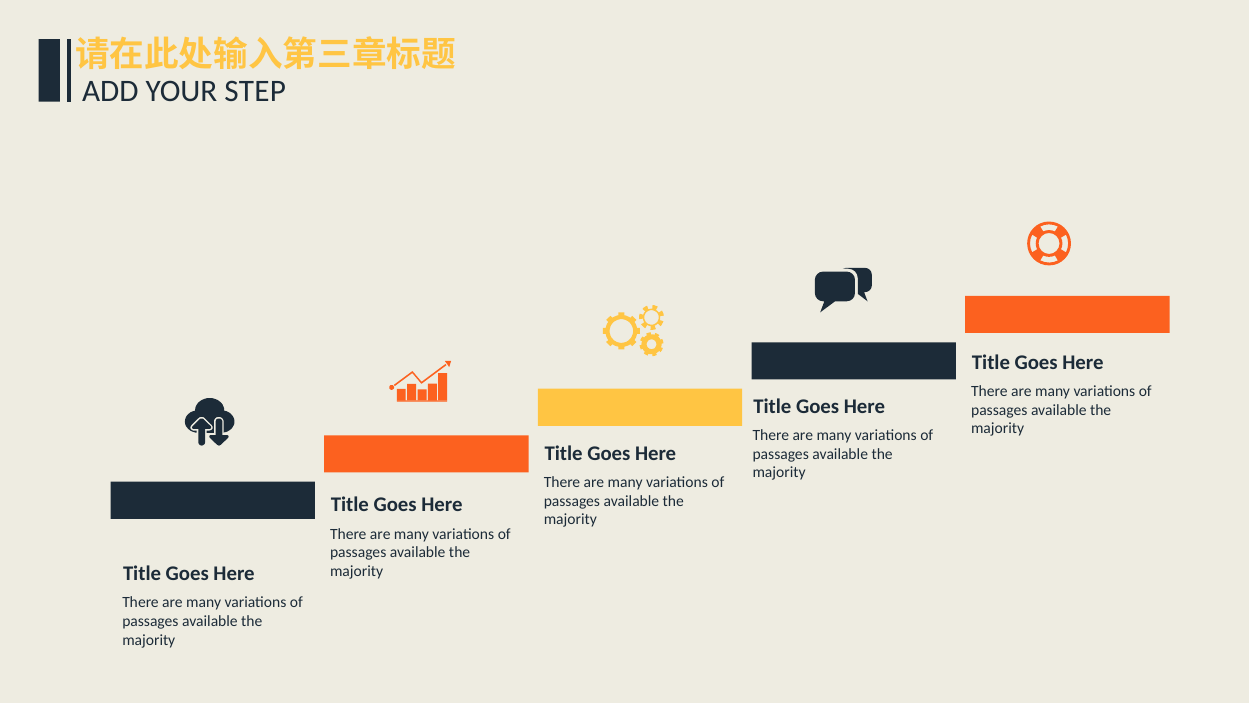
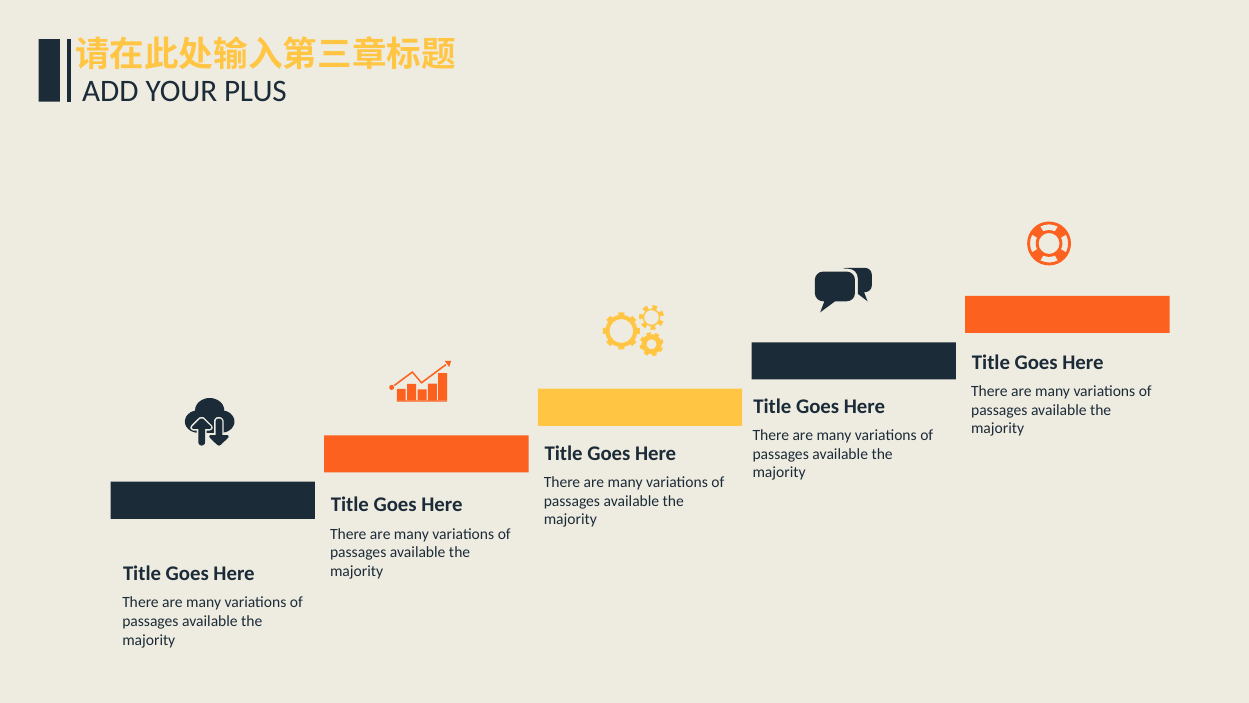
STEP: STEP -> PLUS (255, 91)
